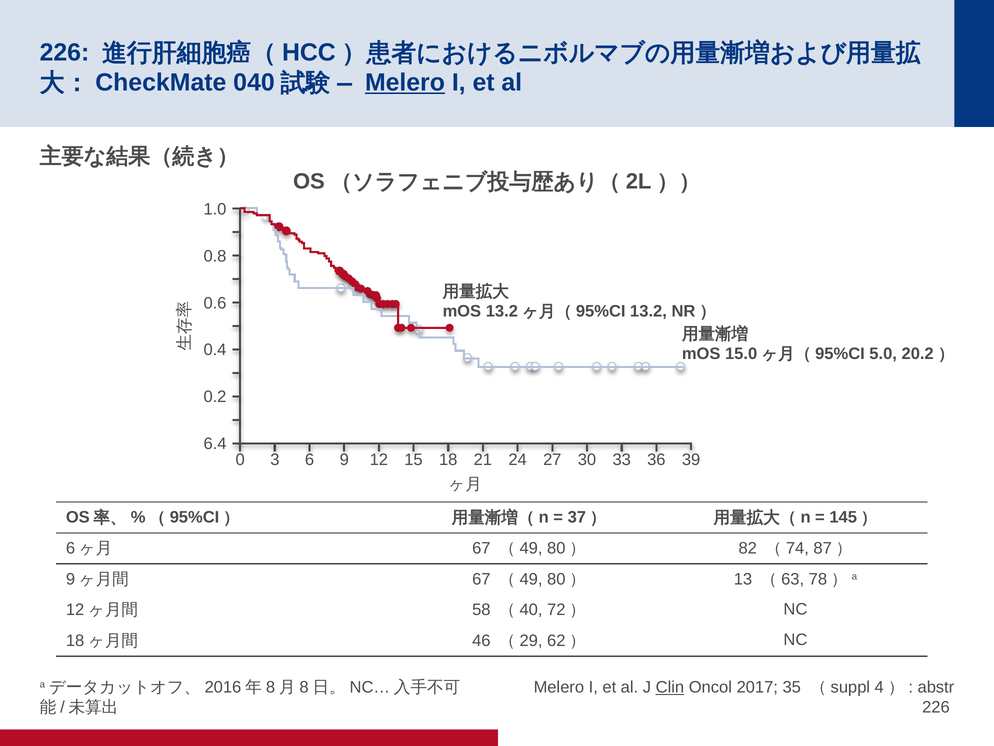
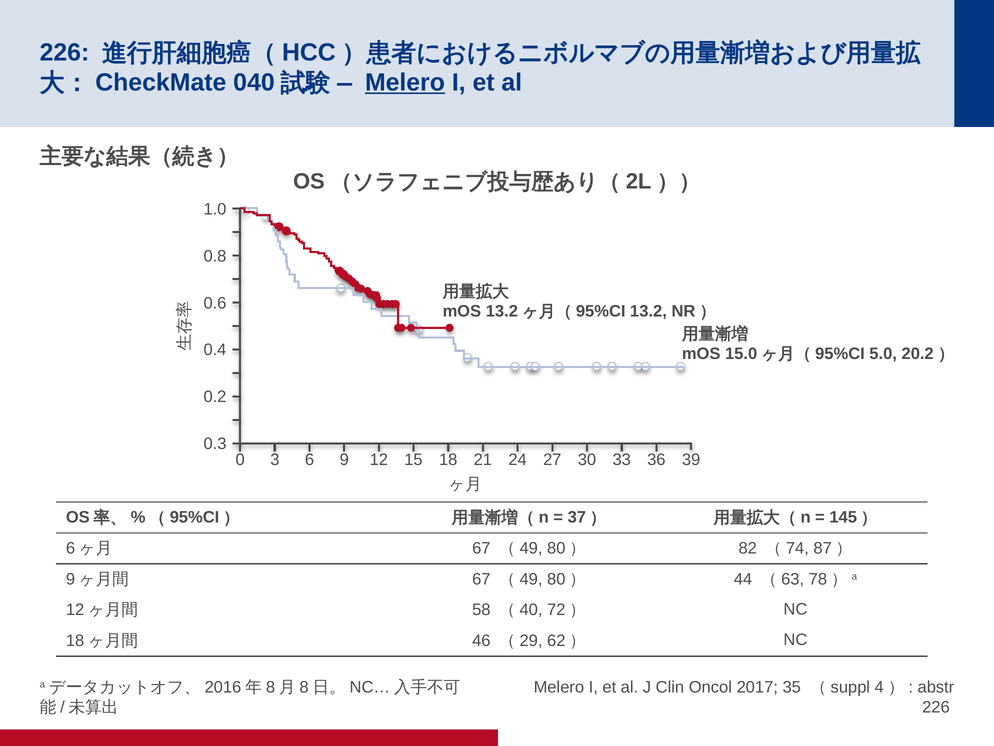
6.4: 6.4 -> 0.3 (215, 444)
13: 13 -> 44 (743, 579)
Clin underline: present -> none (670, 687)
